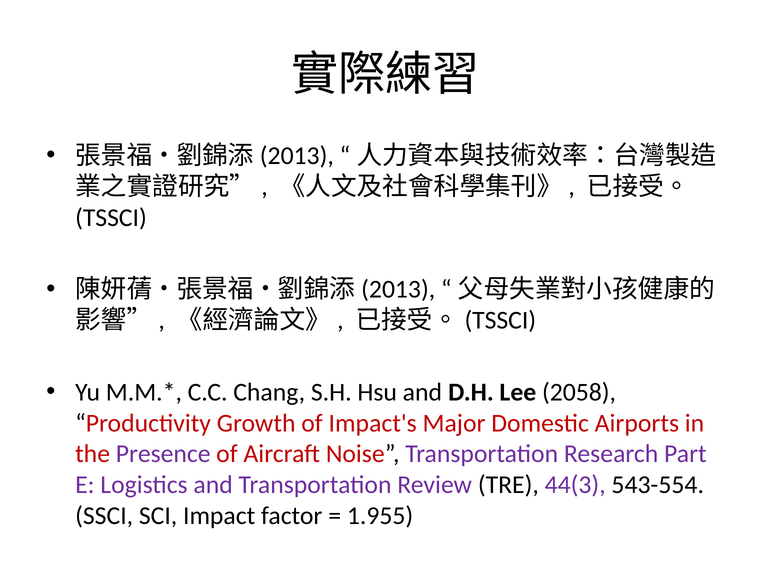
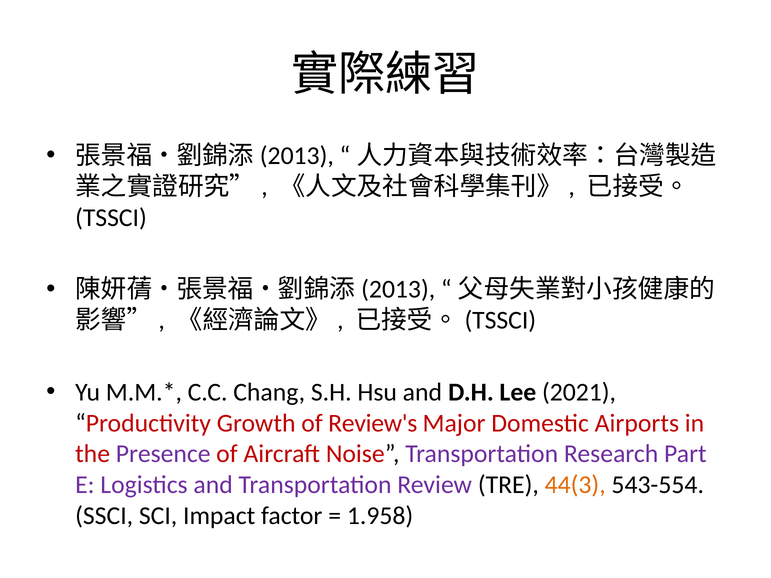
2058: 2058 -> 2021 (579, 392)
Impact's: Impact's -> Review's (373, 423)
44(3 colour: purple -> orange (575, 485)
1.955: 1.955 -> 1.958 (380, 516)
